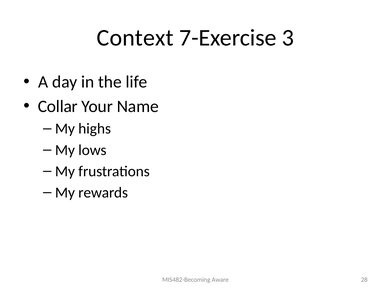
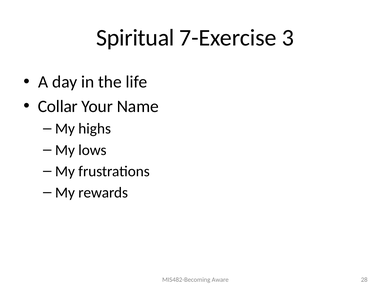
Context: Context -> Spiritual (135, 38)
